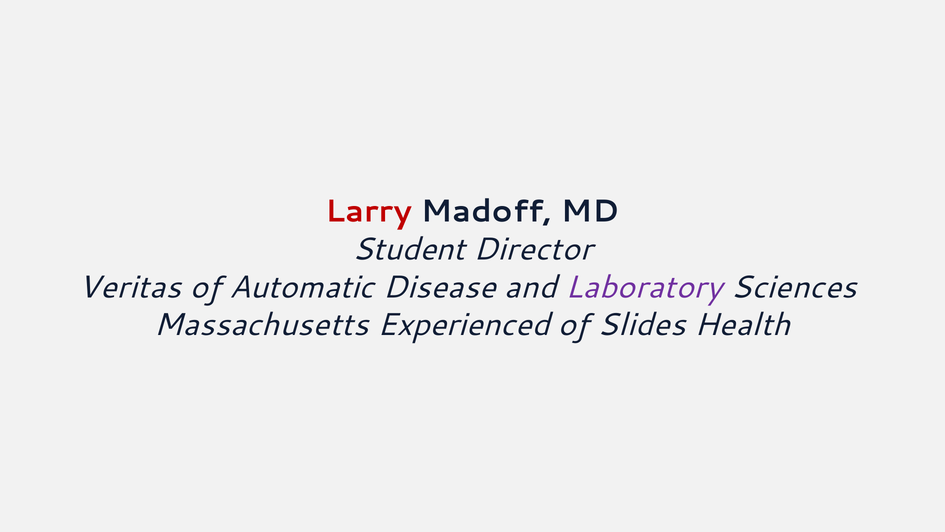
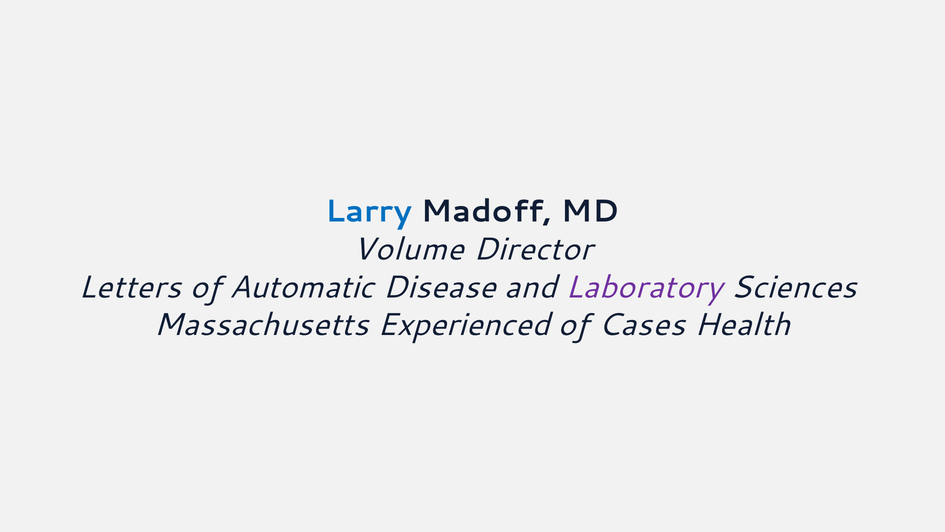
Larry colour: red -> blue (369, 211)
Student: Student -> Volume (408, 249)
Veritas: Veritas -> Letters (130, 287)
Slides: Slides -> Cases (641, 325)
